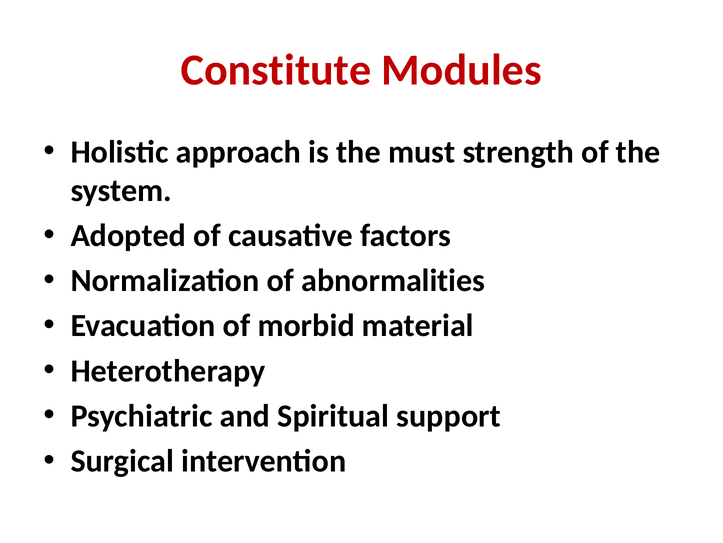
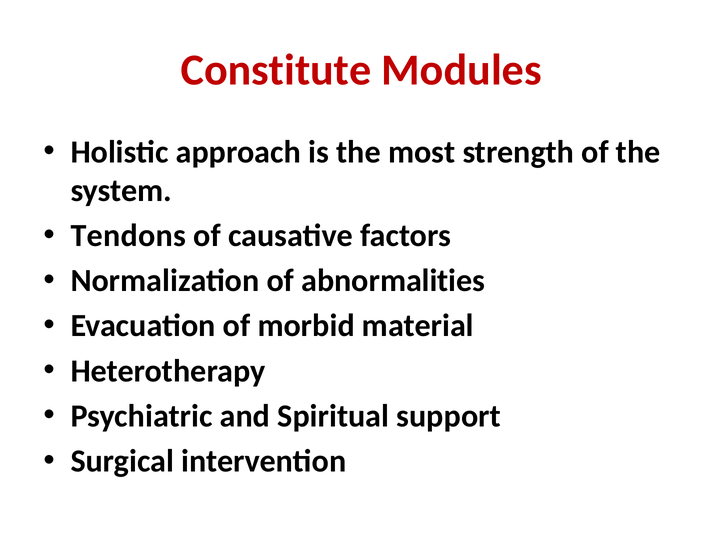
must: must -> most (422, 152)
Adopted: Adopted -> Tendons (128, 235)
